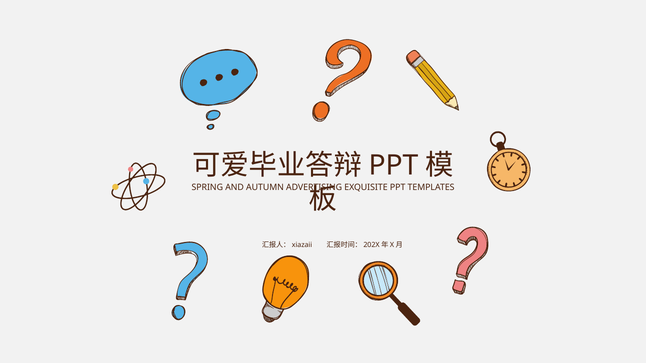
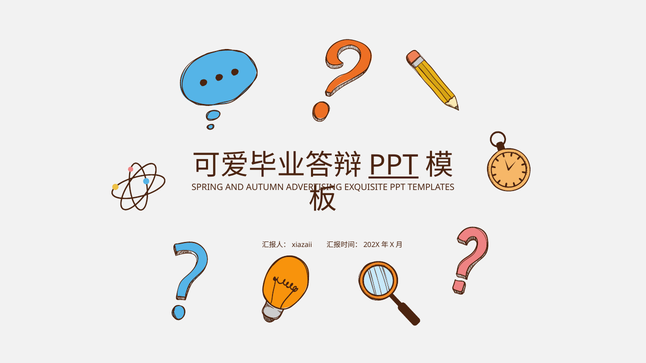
PPT underline: none -> present (394, 165)
